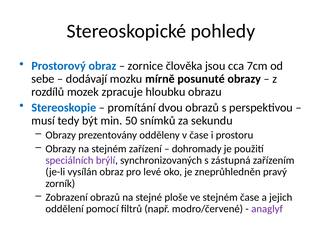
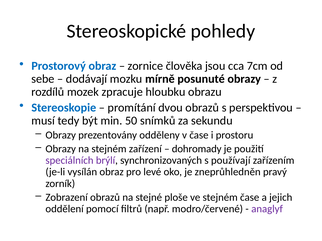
zástupná: zástupná -> používají (231, 161)
